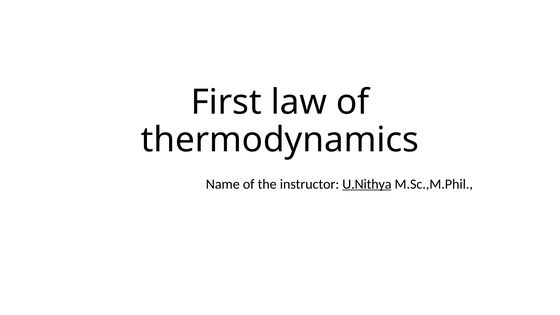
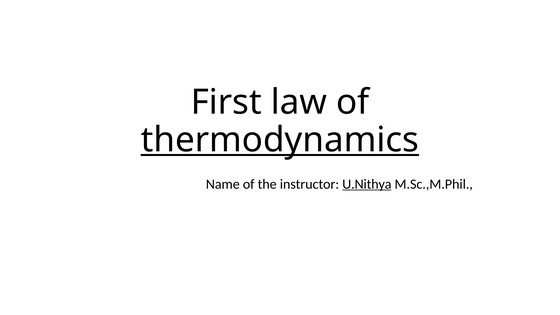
thermodynamics underline: none -> present (280, 140)
